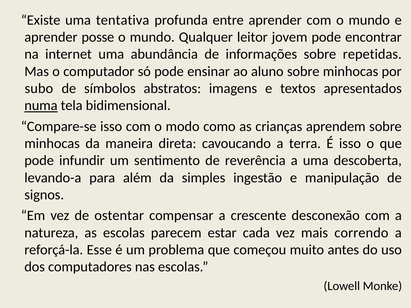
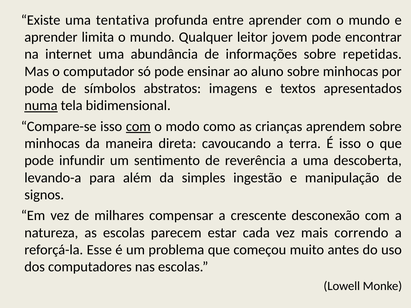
posse: posse -> limita (98, 37)
subo: subo -> pode (39, 89)
com underline: none -> present (138, 126)
ostentar: ostentar -> milhares (119, 216)
